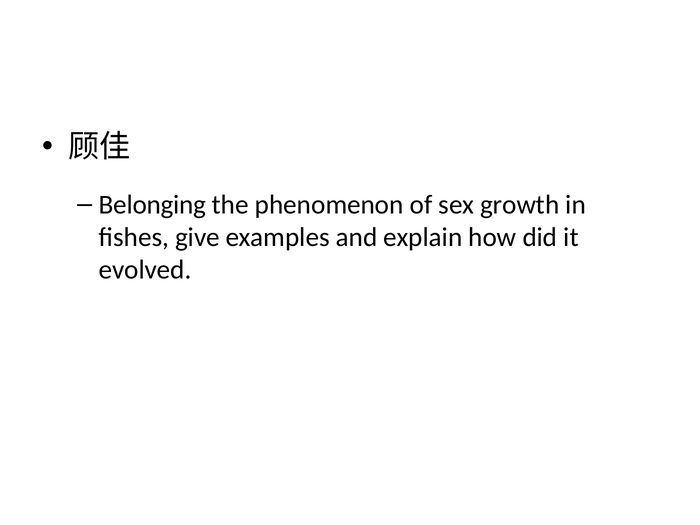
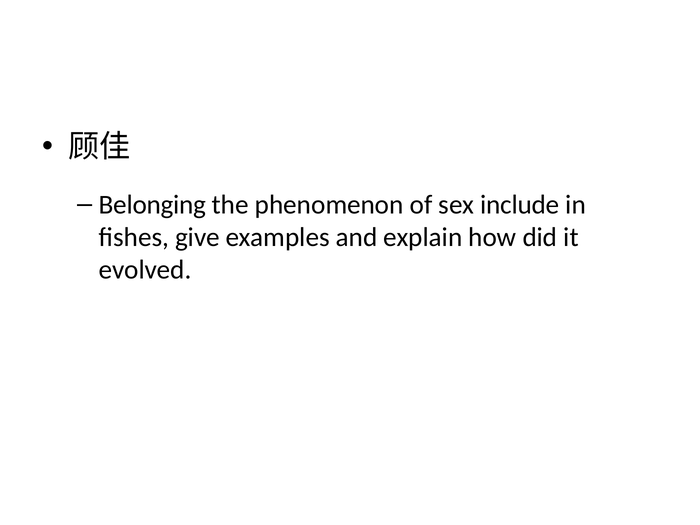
growth: growth -> include (520, 205)
